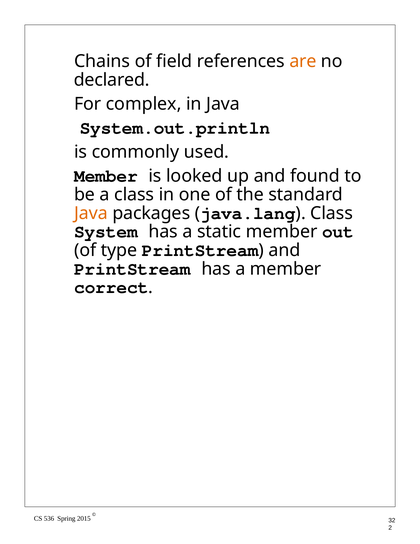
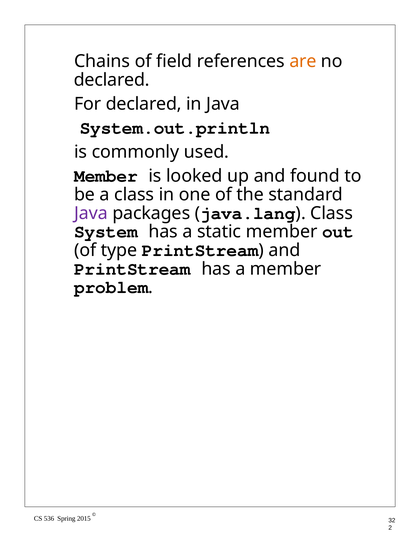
For complex: complex -> declared (144, 104)
Java colour: orange -> purple (91, 213)
correct: correct -> problem (111, 287)
